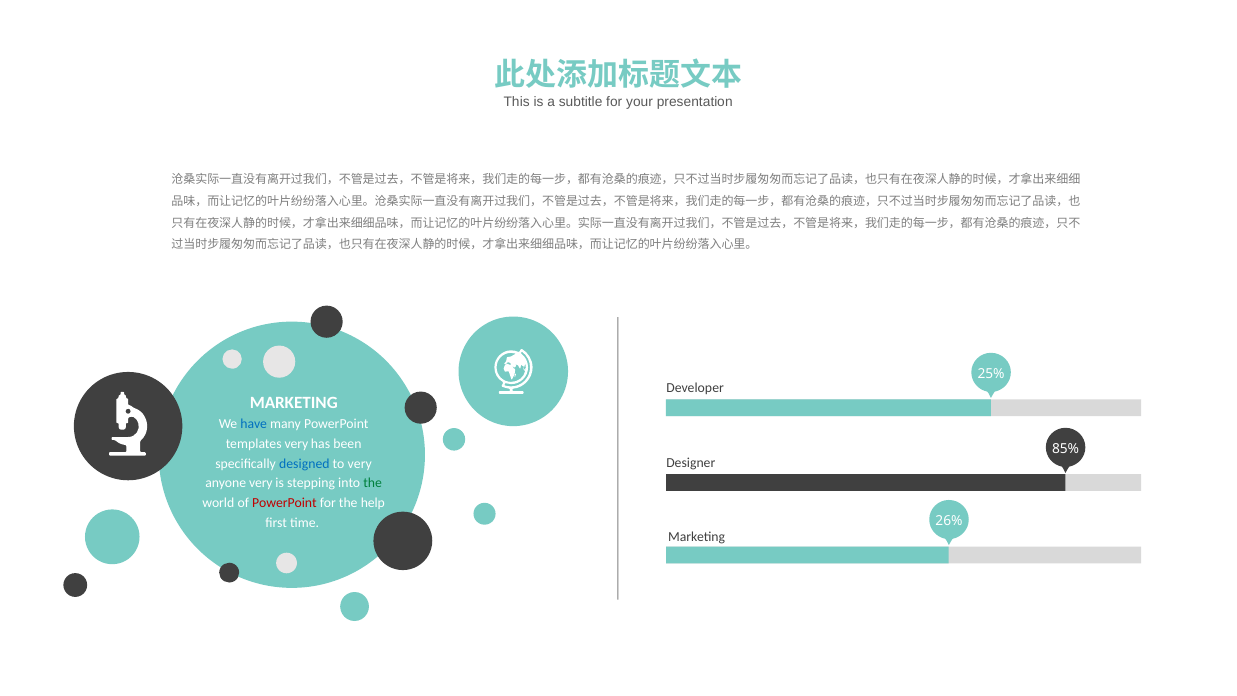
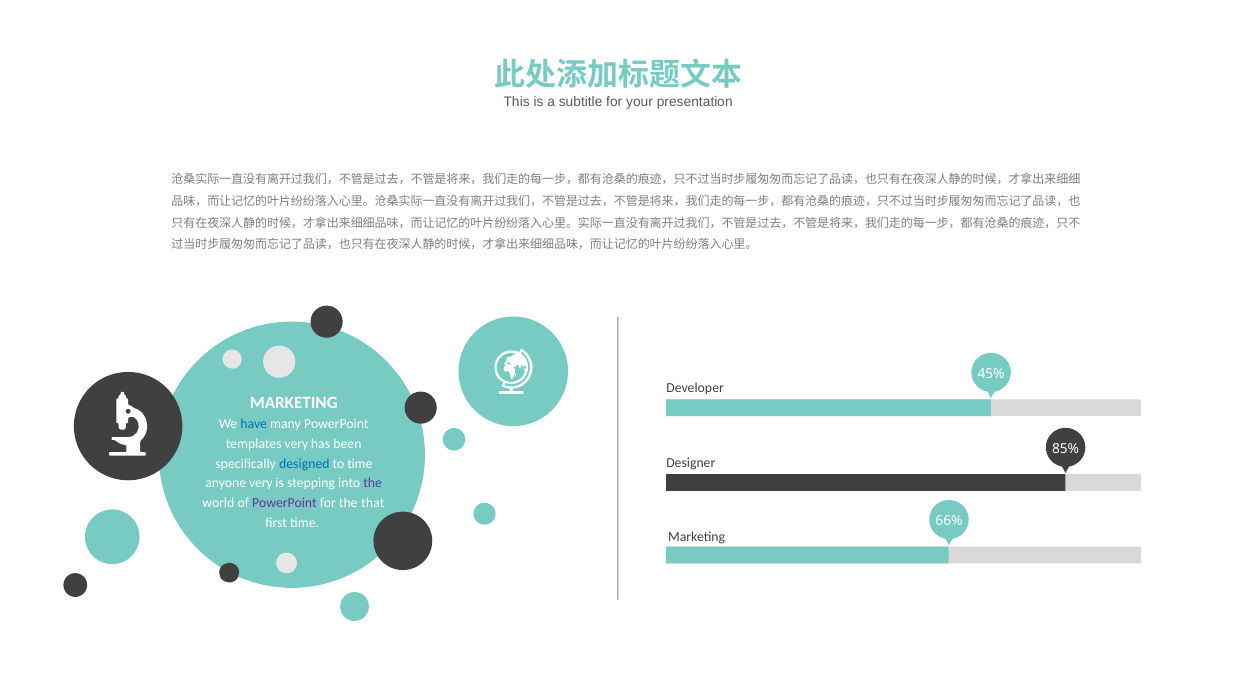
25%: 25% -> 45% (991, 374)
to very: very -> time (360, 463)
the colour: green -> purple (373, 483)
PowerPoint colour: red -> purple (284, 503)
help: help -> that (373, 503)
26%: 26% -> 66% (949, 521)
